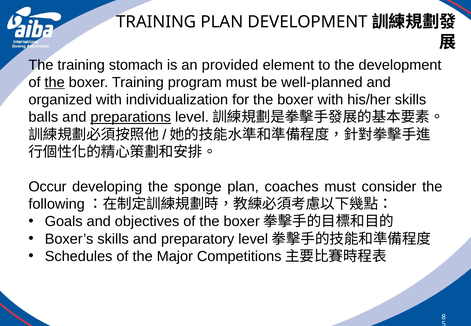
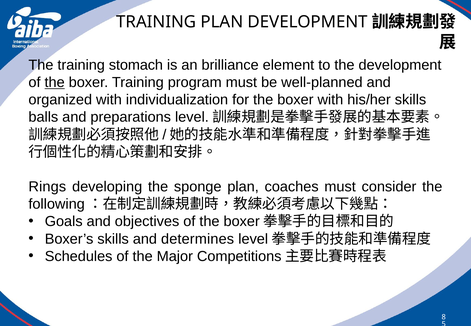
provided: provided -> brilliance (230, 65)
preparations underline: present -> none (131, 117)
Occur: Occur -> Rings (47, 187)
preparatory: preparatory -> determines (198, 239)
